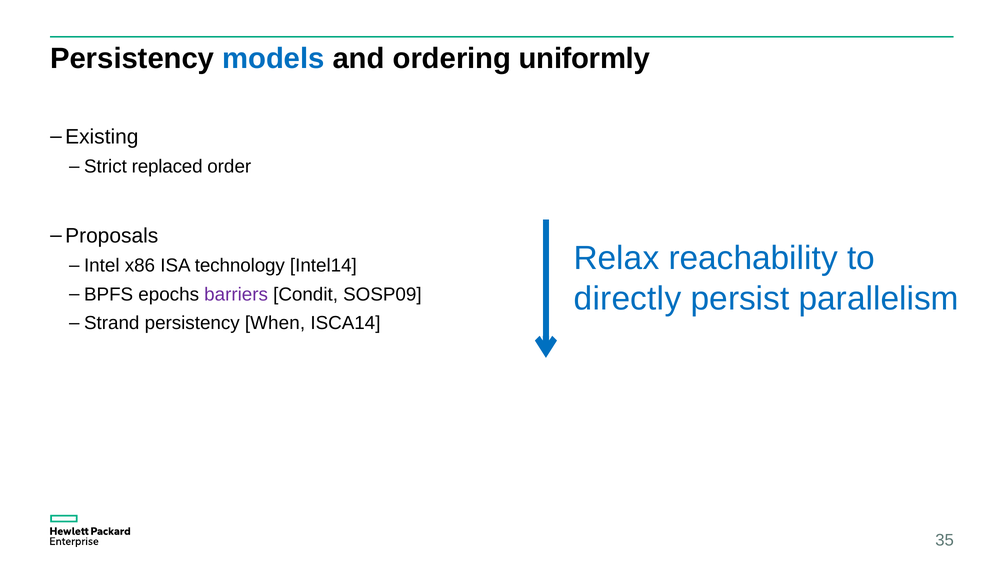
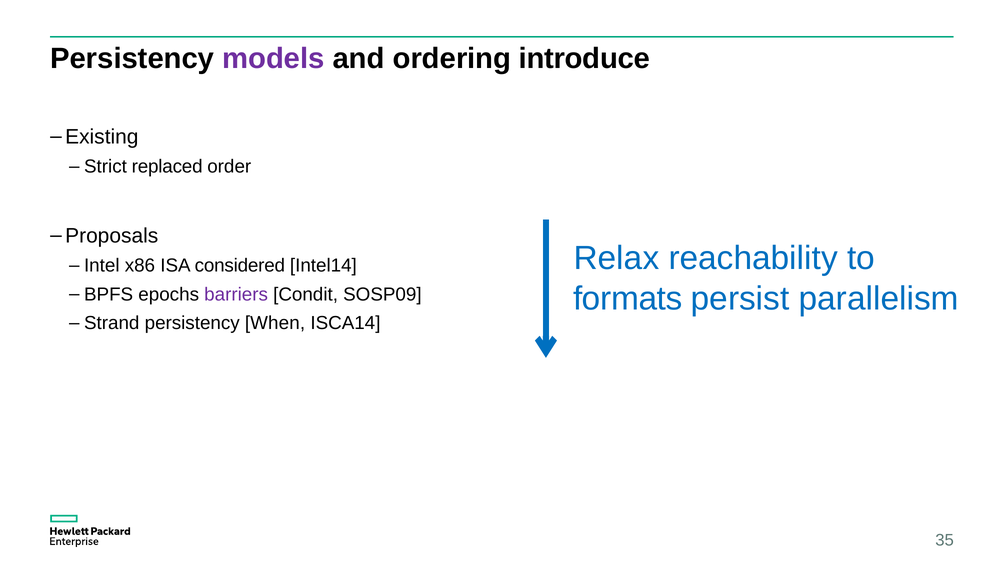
models colour: blue -> purple (273, 59)
uniformly: uniformly -> introduce (584, 59)
technology: technology -> considered (240, 266)
directly: directly -> formats (628, 298)
